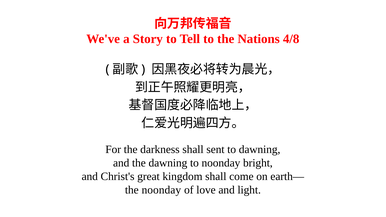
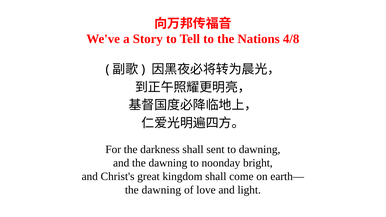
noonday: noonday -> dawning (161, 190)
